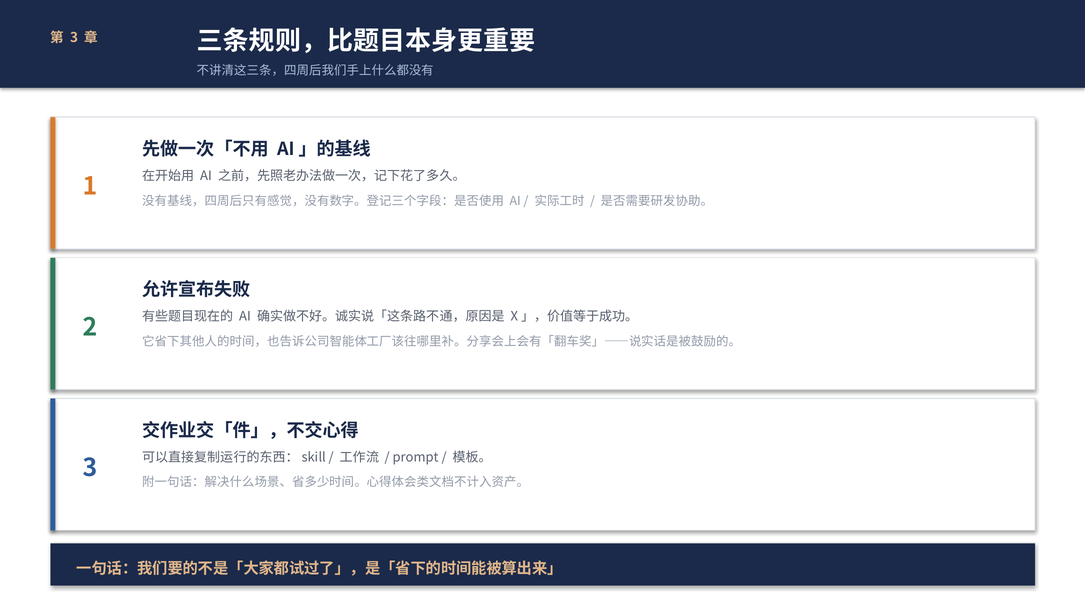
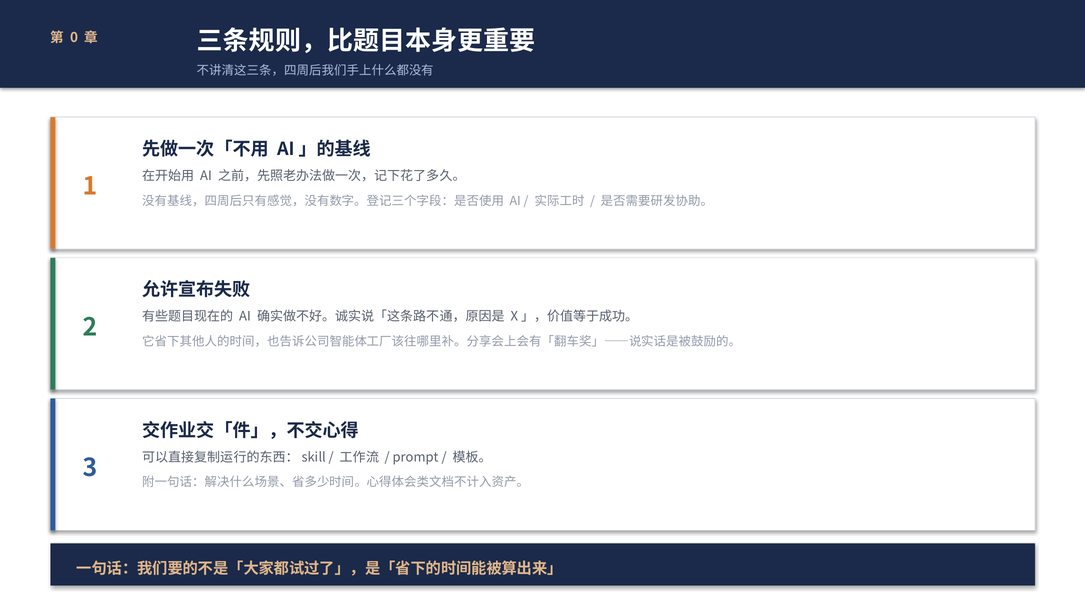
3: 3 -> 0 (74, 38)
